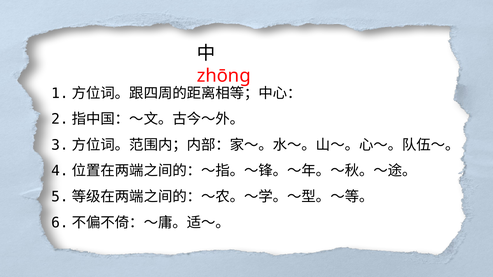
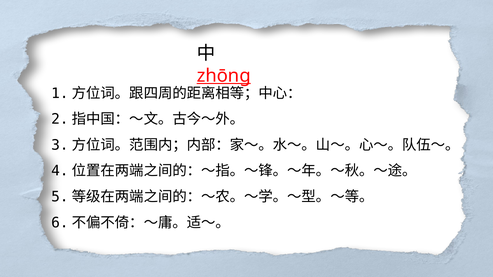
zhōng underline: none -> present (224, 76)
